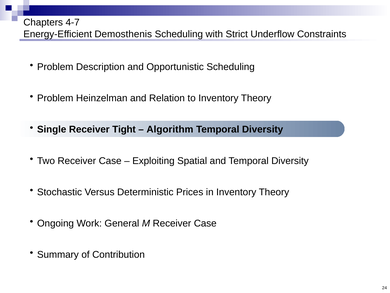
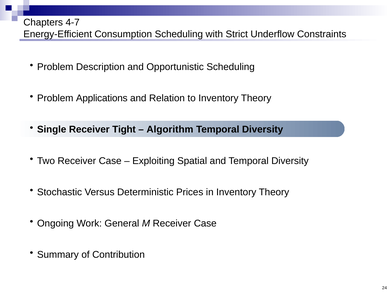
Demosthenis: Demosthenis -> Consumption (123, 34)
Heinzelman: Heinzelman -> Applications (102, 98)
